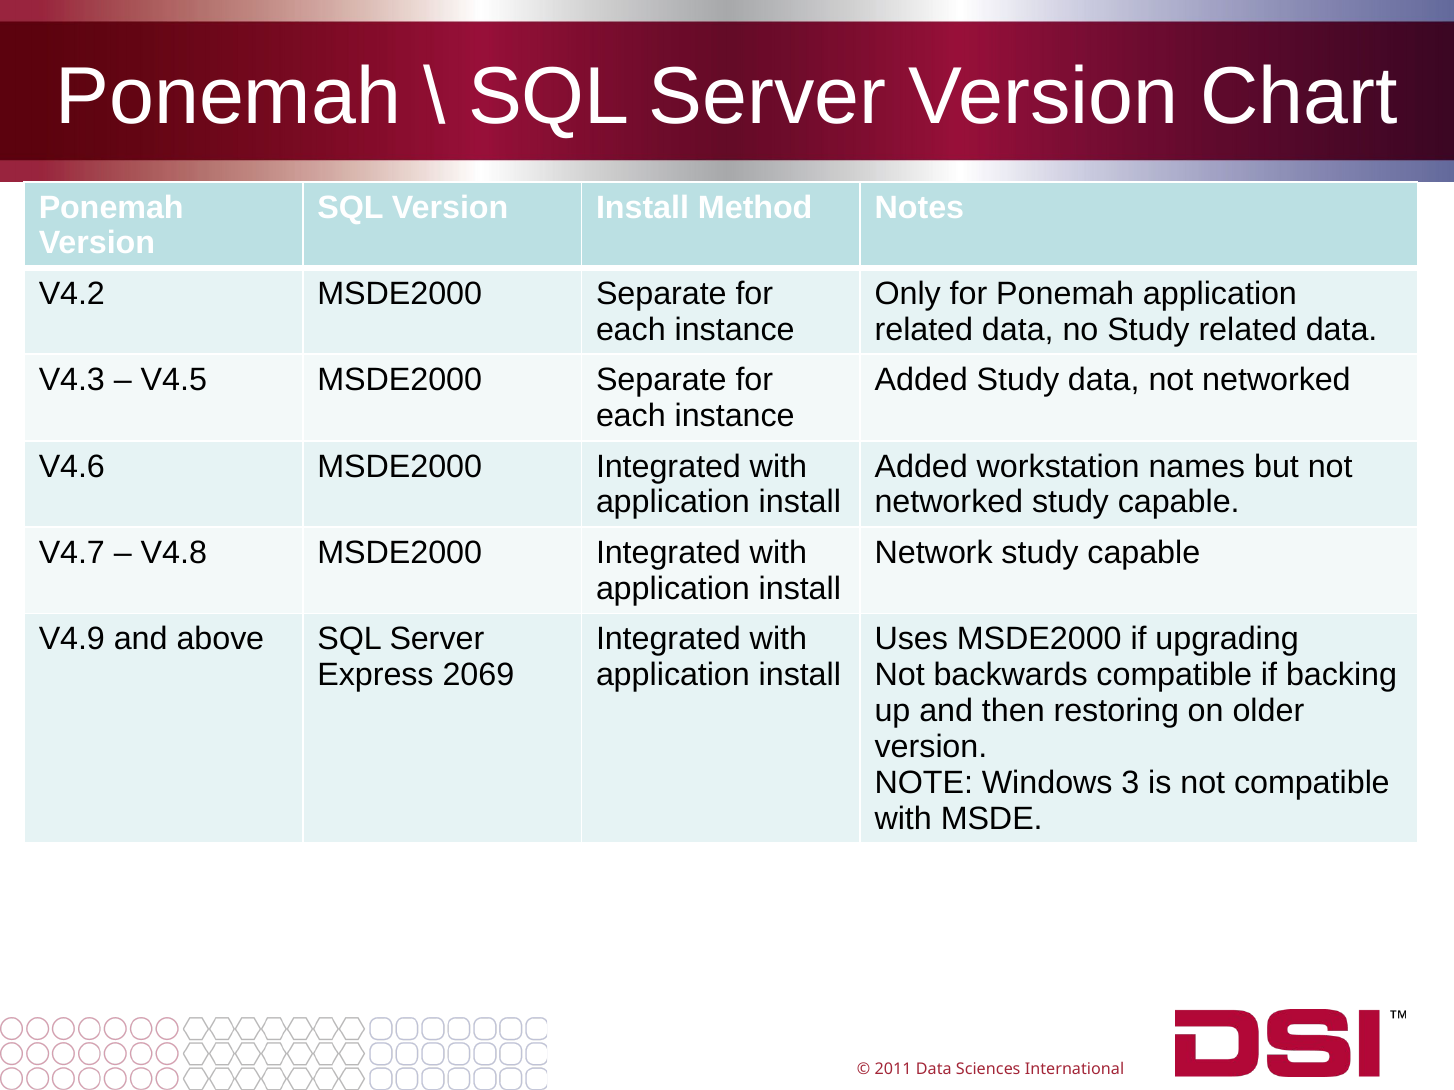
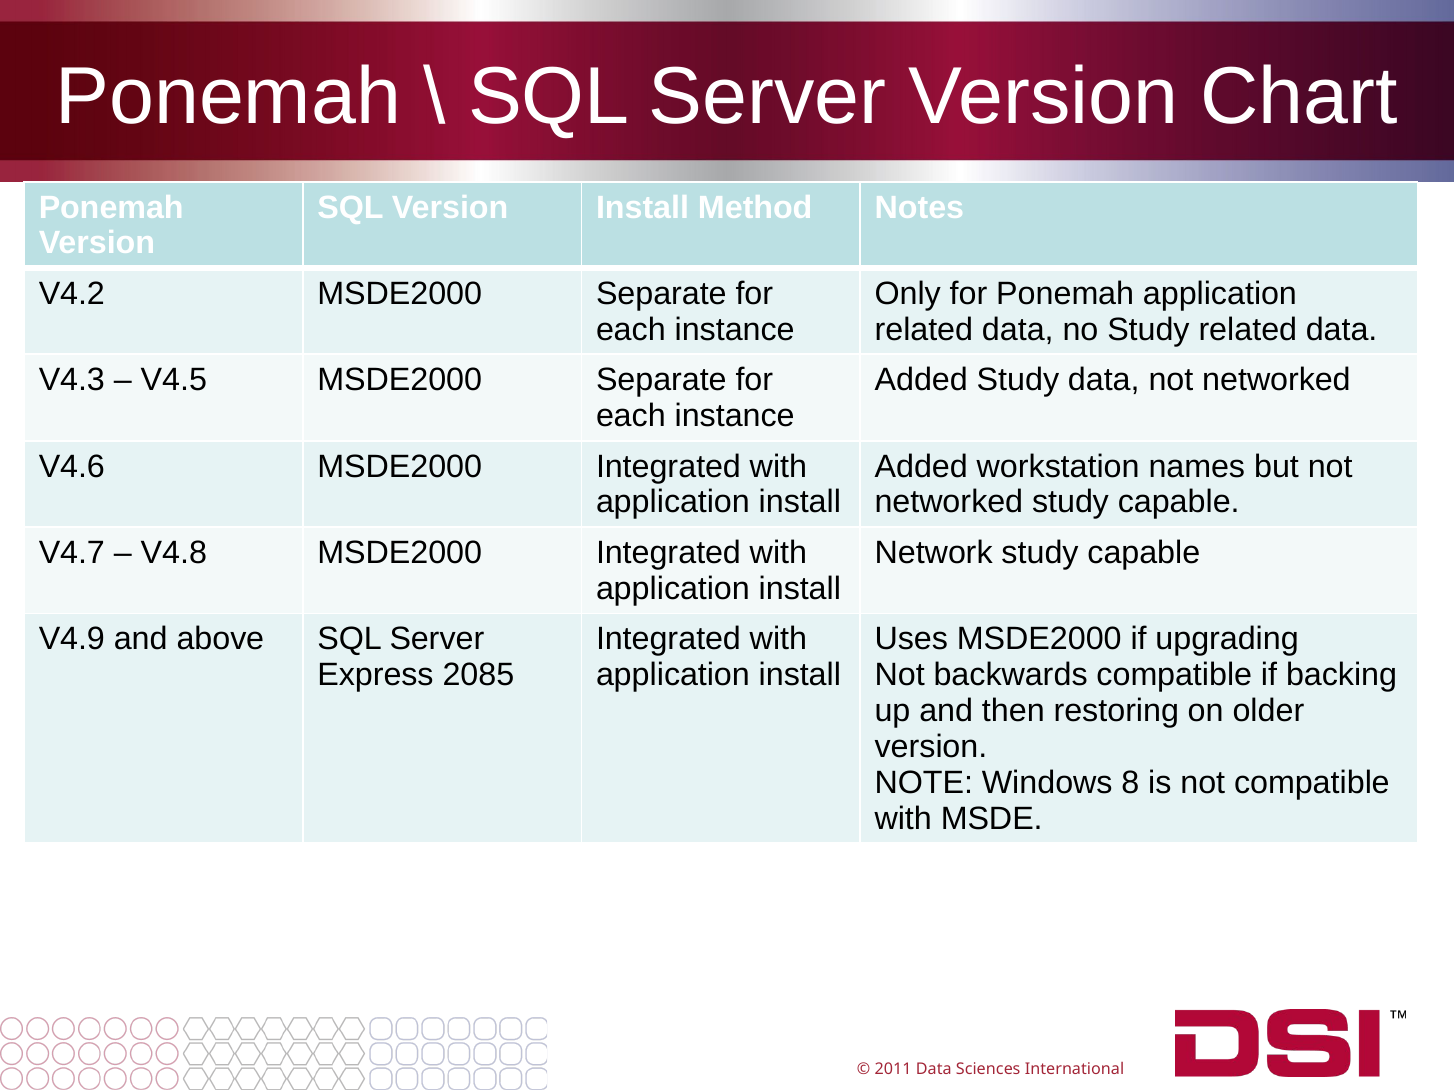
2069: 2069 -> 2085 (478, 675)
3: 3 -> 8 (1130, 783)
